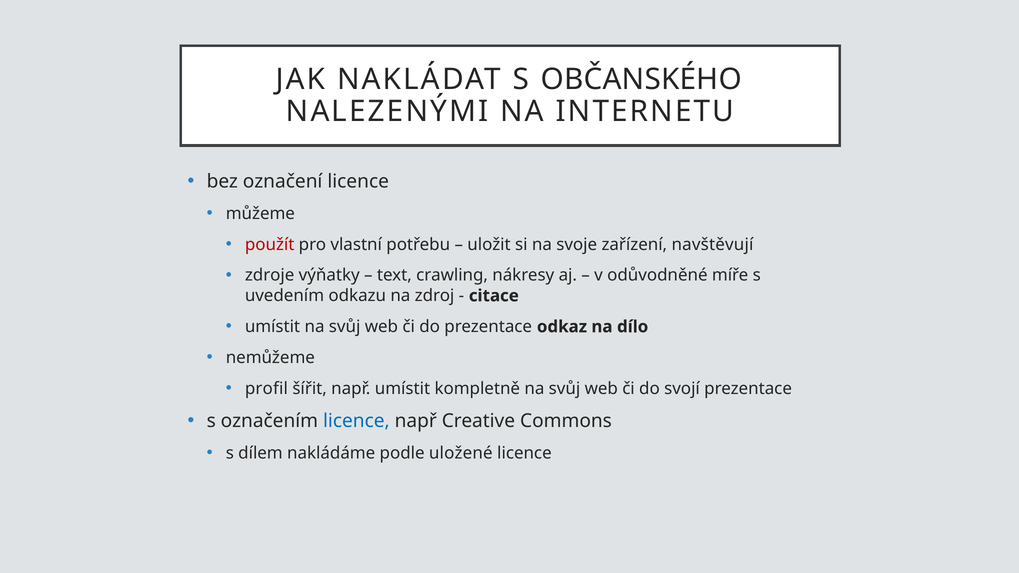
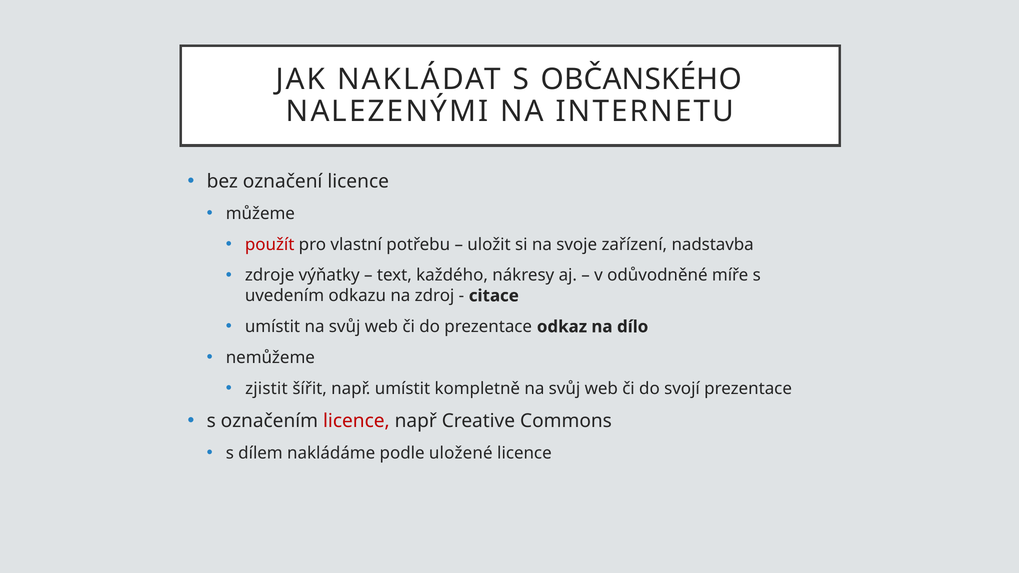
navštěvují: navštěvují -> nadstavba (713, 245)
crawling: crawling -> každého (452, 275)
profil: profil -> zjistit (266, 389)
licence colour: blue -> red (356, 421)
